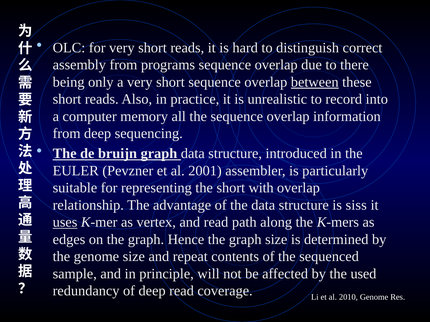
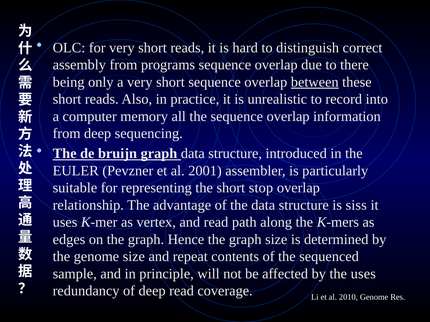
with: with -> stop (261, 188)
uses underline: present -> none (65, 223)
the used: used -> uses (363, 274)
